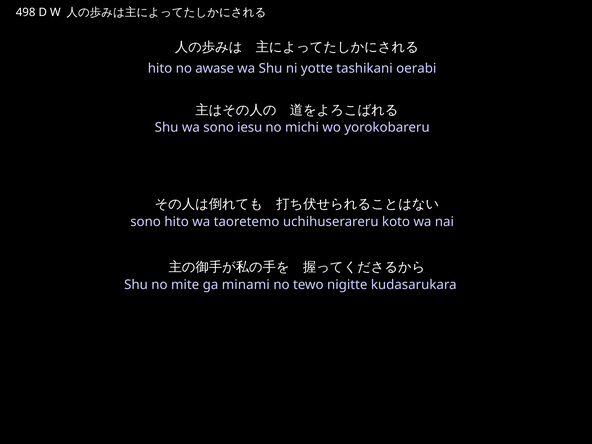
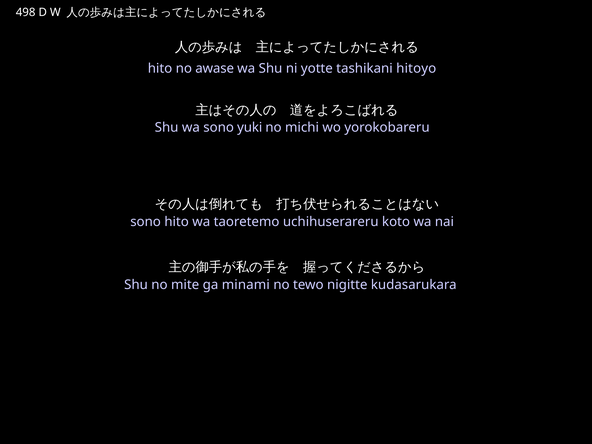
oerabi: oerabi -> hitoyo (416, 68)
iesu: iesu -> yuki (250, 127)
